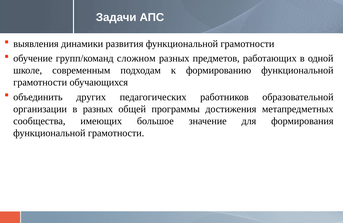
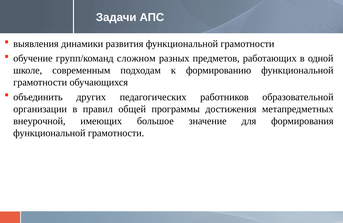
в разных: разных -> правил (98, 109)
сообщества: сообщества -> внеурочной (39, 121)
